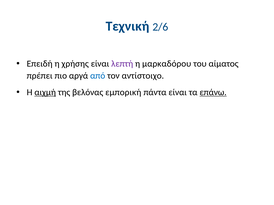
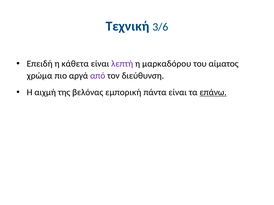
2/6: 2/6 -> 3/6 (160, 27)
χρήσης: χρήσης -> κάθετα (75, 64)
πρέπει: πρέπει -> χρώμα (40, 76)
από colour: blue -> purple (98, 76)
αντίστοιχο: αντίστοιχο -> διεύθυνση (143, 76)
αιχμή underline: present -> none (45, 93)
